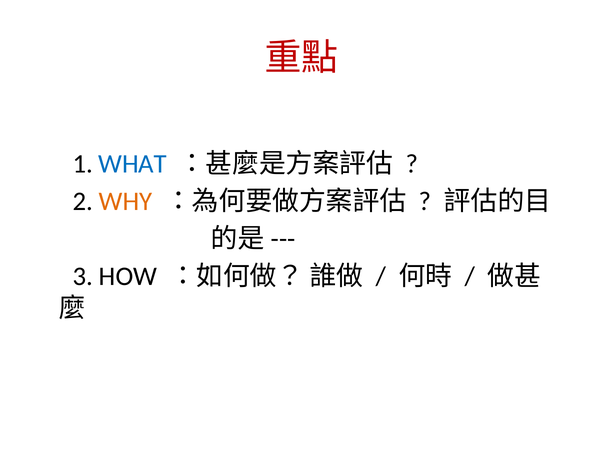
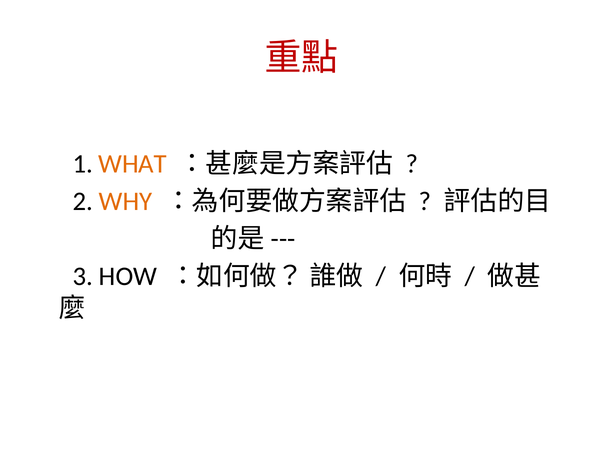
WHAT colour: blue -> orange (133, 164)
